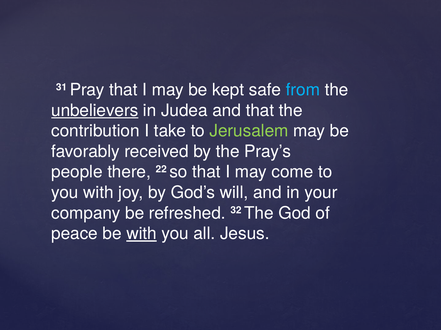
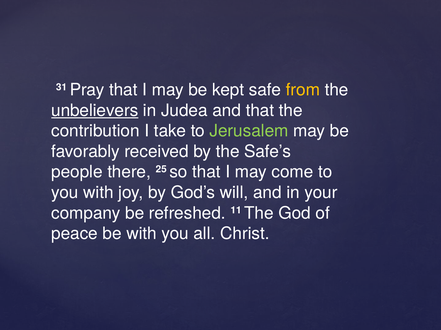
from colour: light blue -> yellow (303, 90)
Pray’s: Pray’s -> Safe’s (268, 152)
22: 22 -> 25 (161, 170)
32: 32 -> 11 (236, 211)
with underline: present -> none (142, 234)
Jesus: Jesus -> Christ (245, 234)
